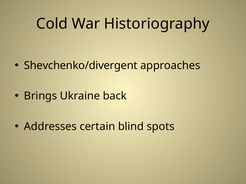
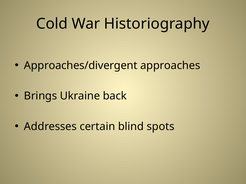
Shevchenko/divergent: Shevchenko/divergent -> Approaches/divergent (81, 66)
